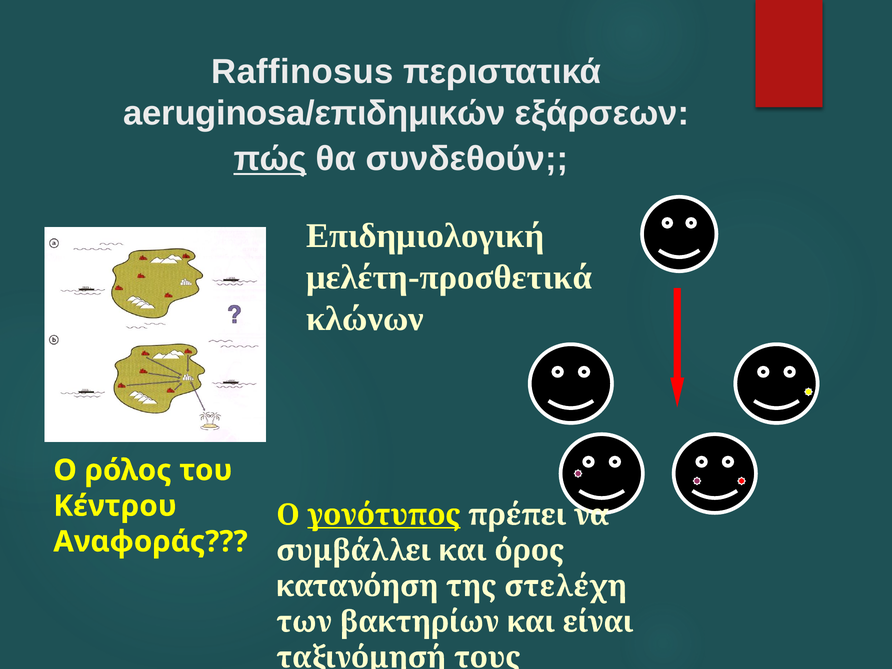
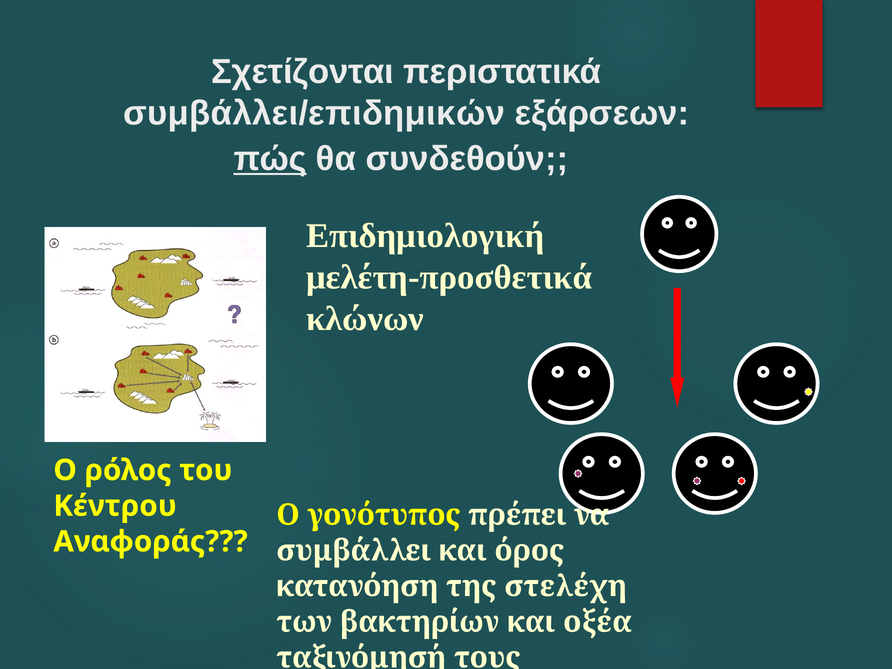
Raffinosus: Raffinosus -> Σχετίζονται (303, 72)
aeruginosa/επιδημικών: aeruginosa/επιδημικών -> συμβάλλει/επιδημικών (314, 114)
γονότυπος underline: present -> none (384, 515)
είναι: είναι -> οξέα (598, 622)
